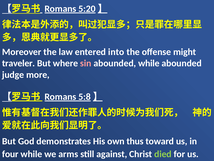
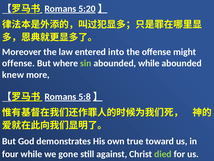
traveler: traveler -> offense (18, 63)
sin colour: pink -> light green (86, 63)
judge: judge -> knew (13, 75)
thus: thus -> true (135, 141)
arms: arms -> gone (68, 154)
